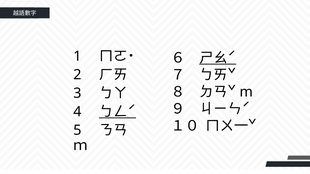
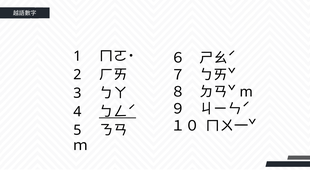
ㄕㄠˊ underline: present -> none (218, 58)
